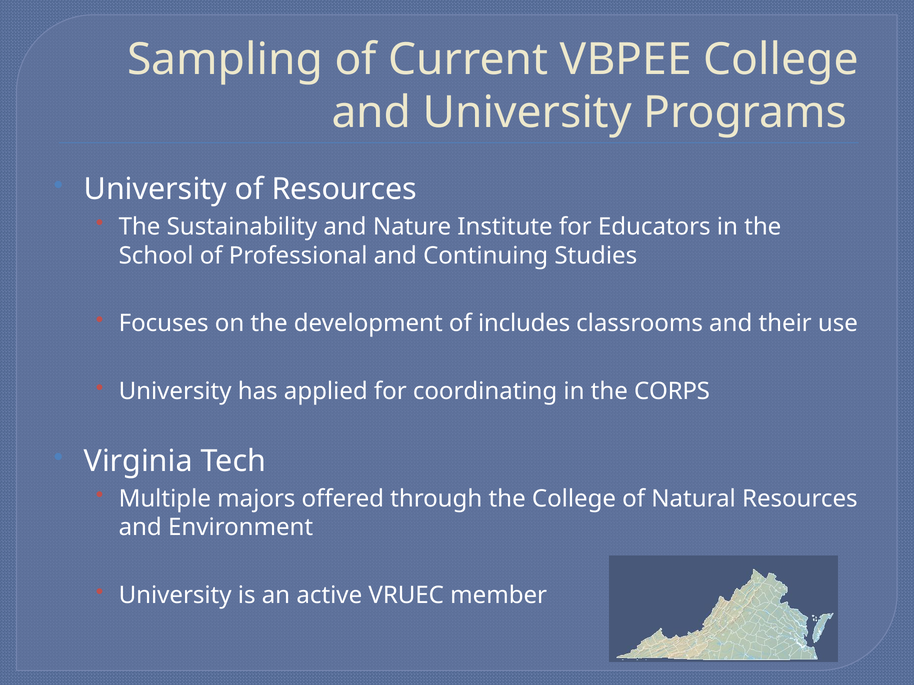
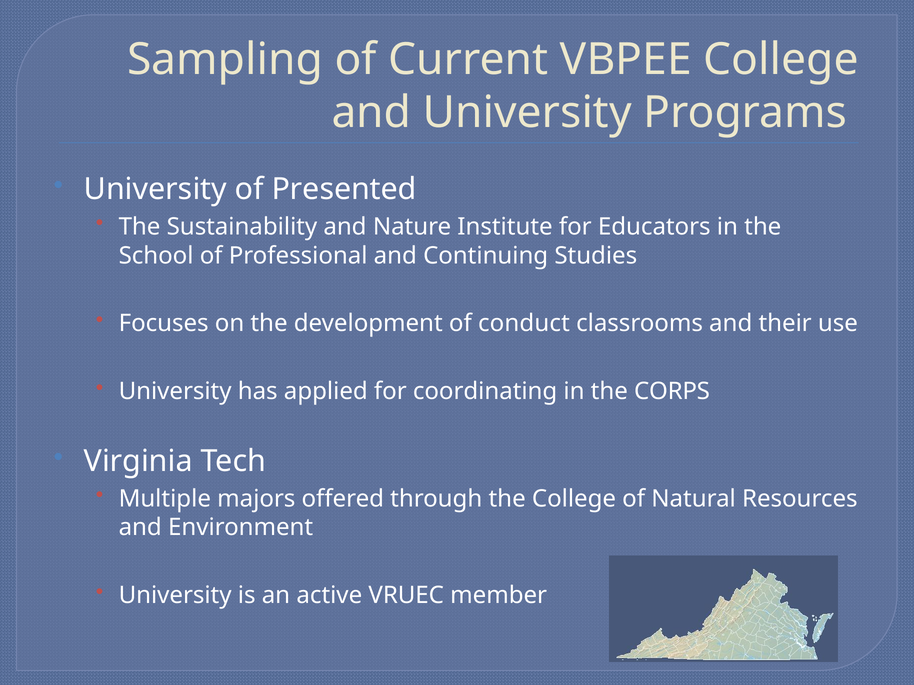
of Resources: Resources -> Presented (344, 189)
includes: includes -> conduct (524, 324)
